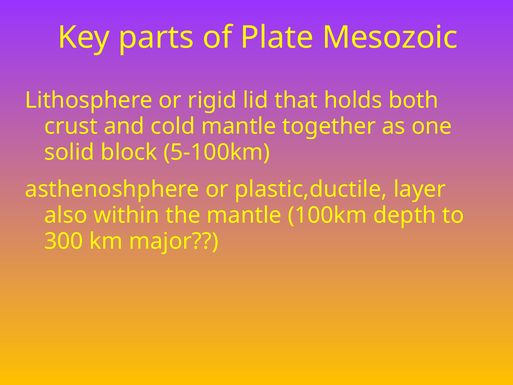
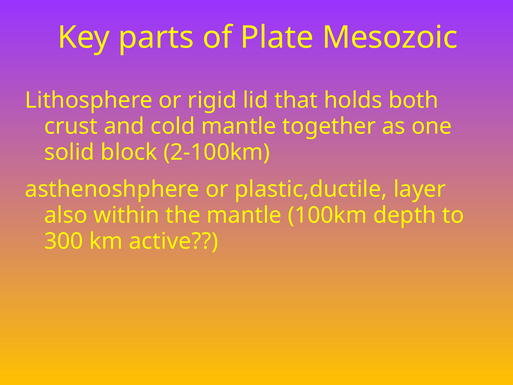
5-100km: 5-100km -> 2-100km (217, 152)
major: major -> active (174, 241)
